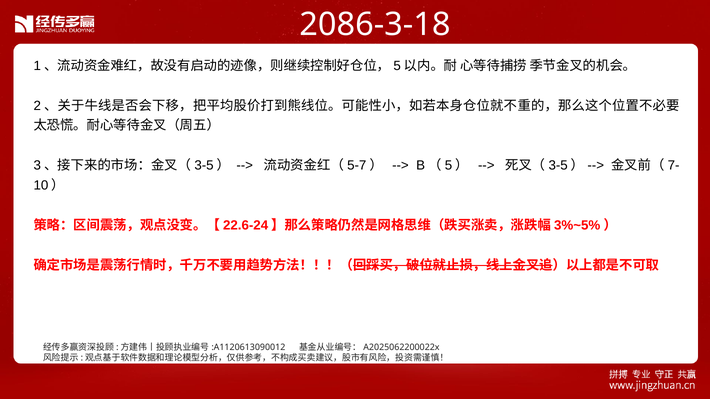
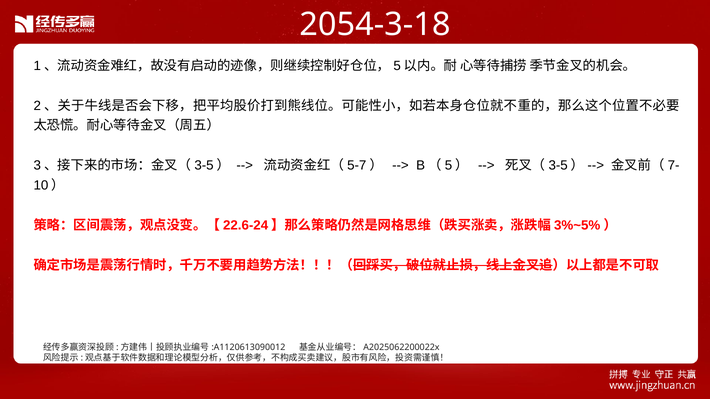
2086-3-18: 2086-3-18 -> 2054-3-18 (375, 24)
